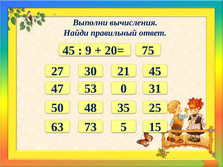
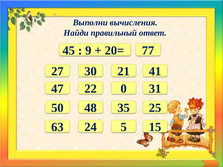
75: 75 -> 77 (148, 51)
21 45: 45 -> 41 (155, 71)
53: 53 -> 22 (91, 89)
73: 73 -> 24 (91, 127)
